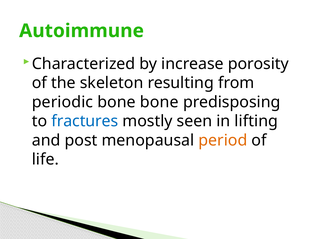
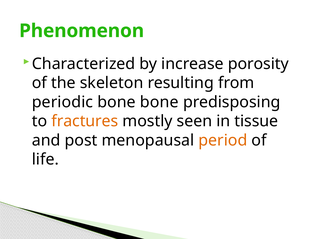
Autoimmune: Autoimmune -> Phenomenon (82, 31)
fractures colour: blue -> orange (85, 121)
lifting: lifting -> tissue (256, 121)
